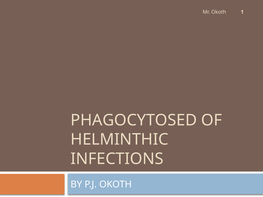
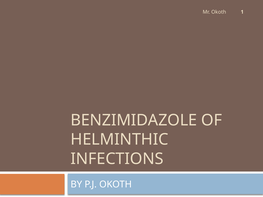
PHAGOCYTOSED: PHAGOCYTOSED -> BENZIMIDAZOLE (134, 120)
